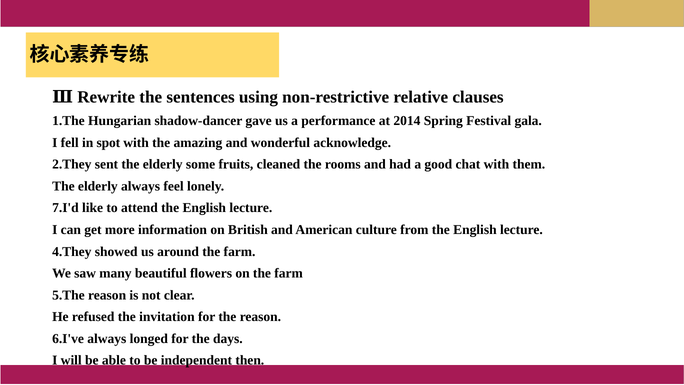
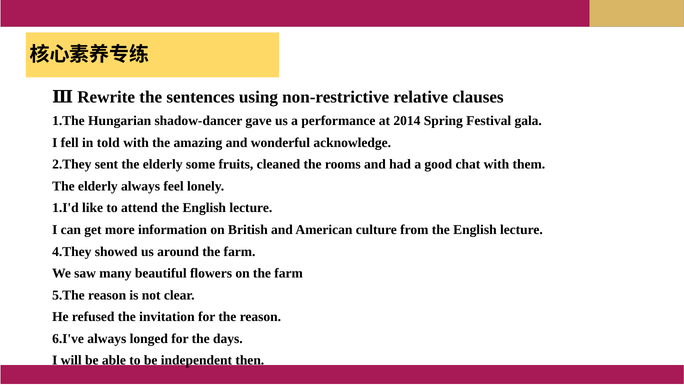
spot: spot -> told (108, 143)
7.I'd: 7.I'd -> 1.I'd (65, 208)
